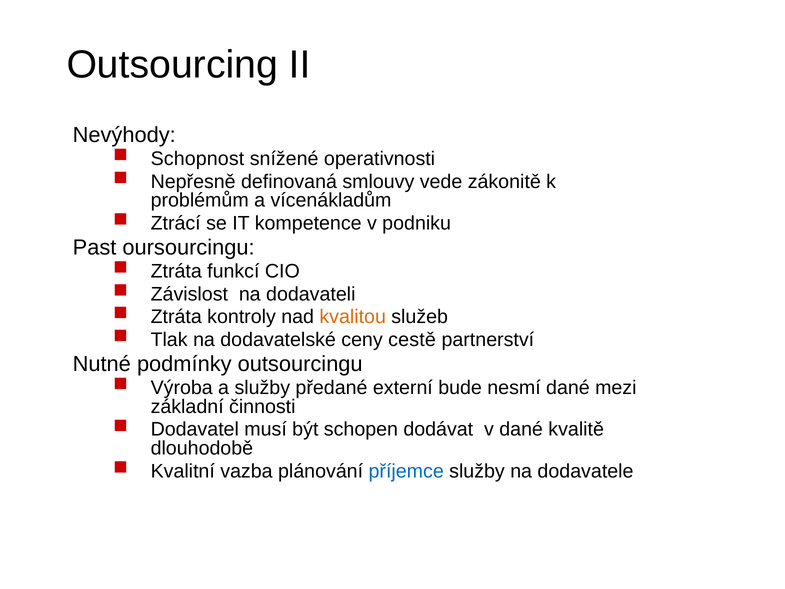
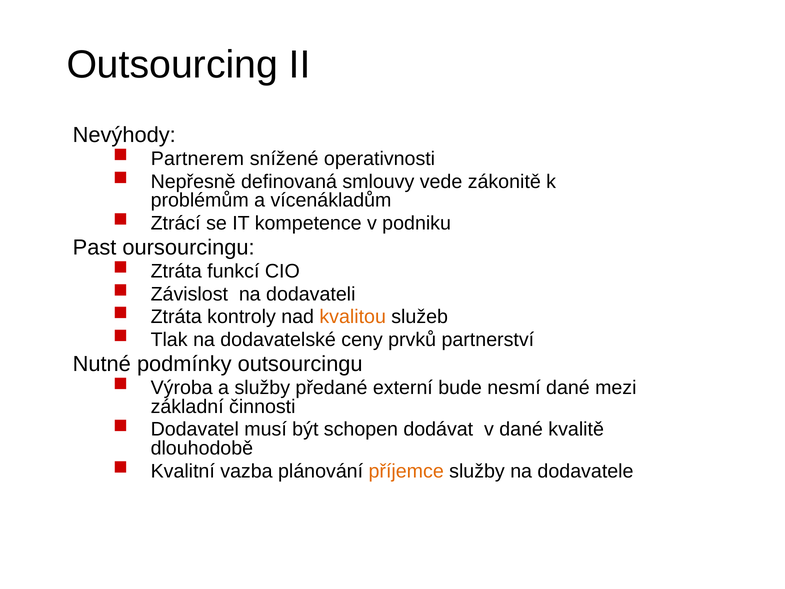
Schopnost: Schopnost -> Partnerem (197, 159)
cestě: cestě -> prvků (412, 340)
příjemce colour: blue -> orange (406, 471)
